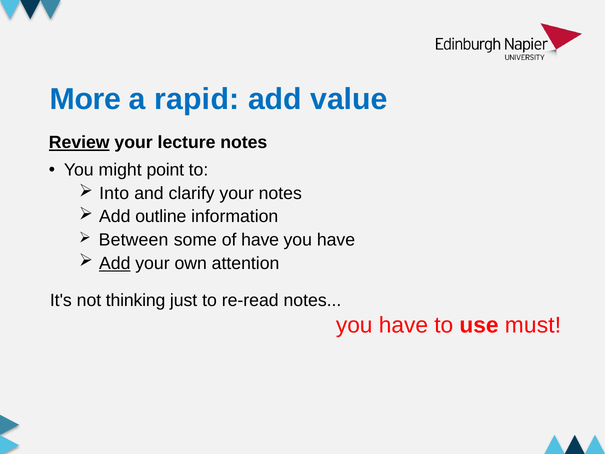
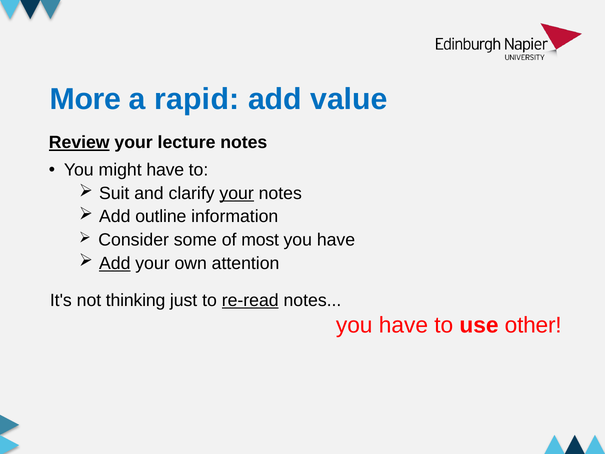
might point: point -> have (165, 170)
Into: Into -> Suit (114, 193)
your underline: none -> present (237, 193)
Between: Between -> Consider (134, 240)
of have: have -> most (260, 240)
re-read underline: none -> present (250, 300)
must: must -> other (533, 325)
